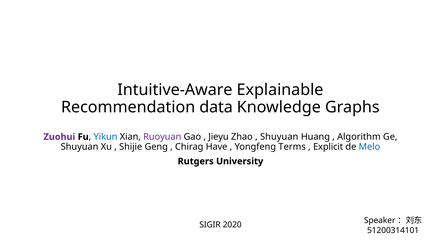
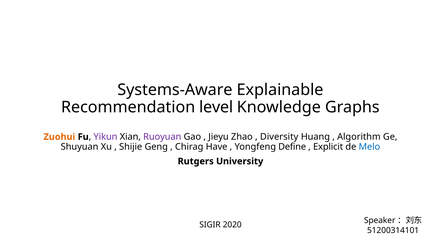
Intuitive-Aware: Intuitive-Aware -> Systems-Aware (175, 90)
data: data -> level (216, 107)
Zuohui colour: purple -> orange (59, 137)
Yikun colour: blue -> purple (105, 137)
Shuyuan: Shuyuan -> Diversity (279, 137)
Terms: Terms -> Define (292, 147)
